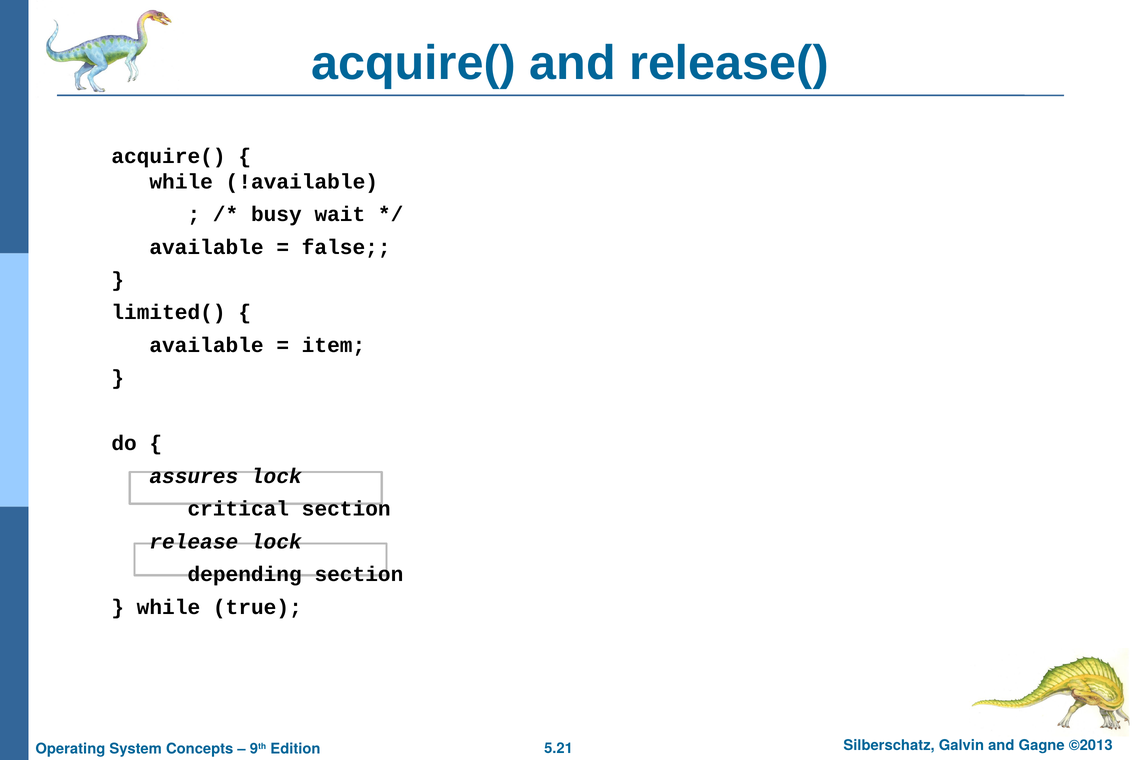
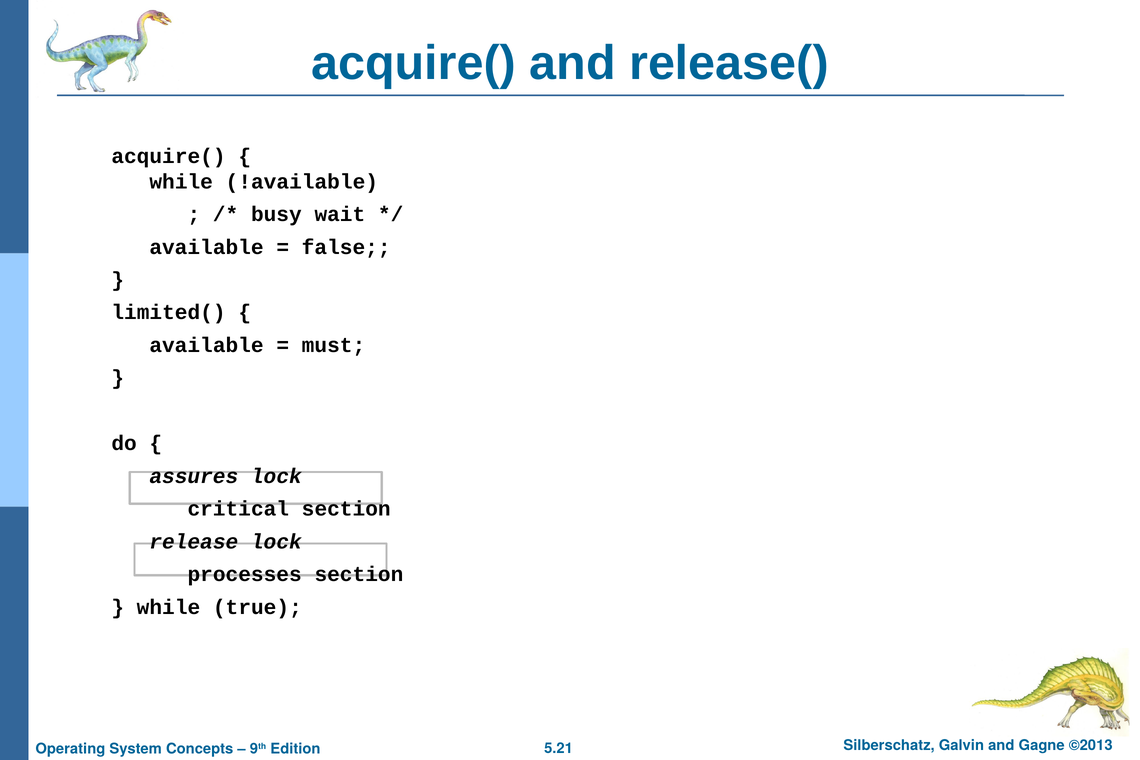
item: item -> must (333, 345)
depending: depending -> processes (245, 574)
